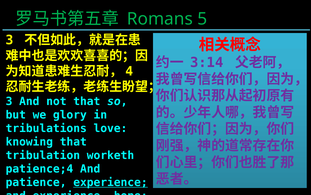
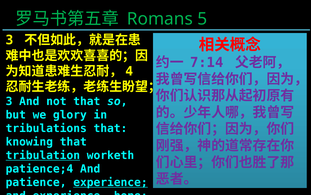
3:14: 3:14 -> 7:14 (207, 62)
tribulations love: love -> that (110, 128)
tribulation underline: none -> present (43, 155)
